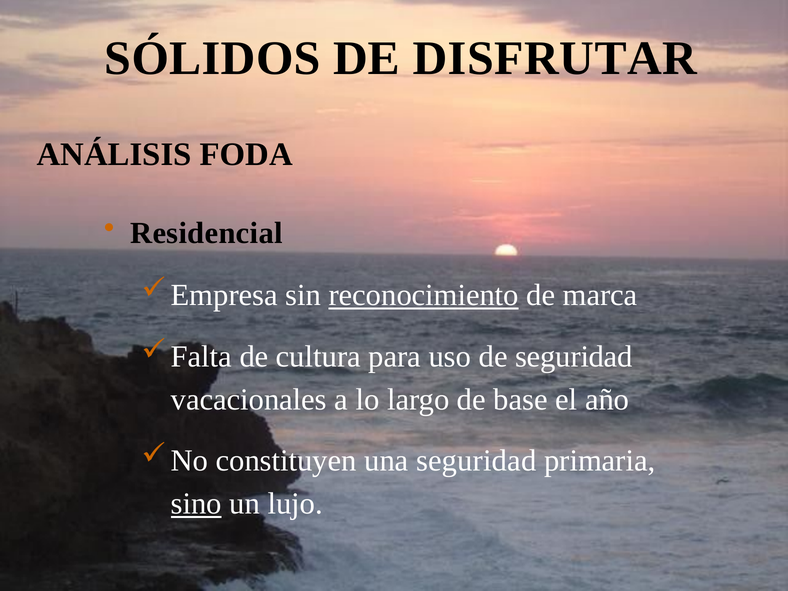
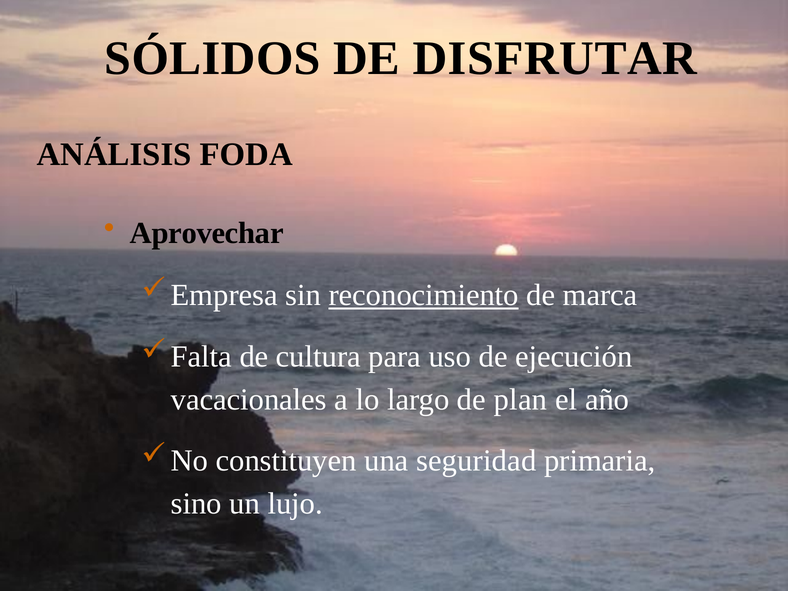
Residencial: Residencial -> Aprovechar (207, 233)
de seguridad: seguridad -> ejecución (574, 357)
base: base -> plan (520, 399)
sino underline: present -> none (196, 504)
